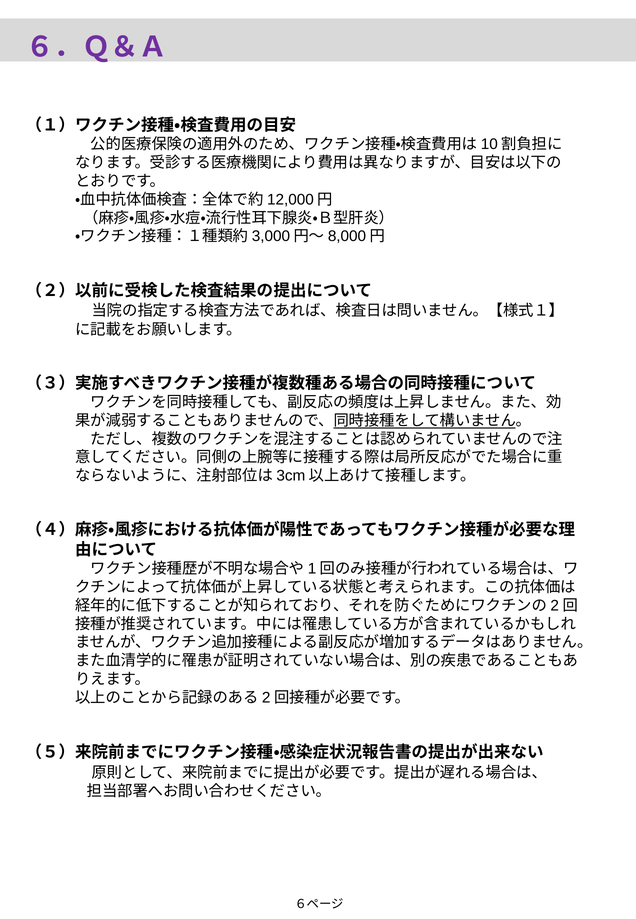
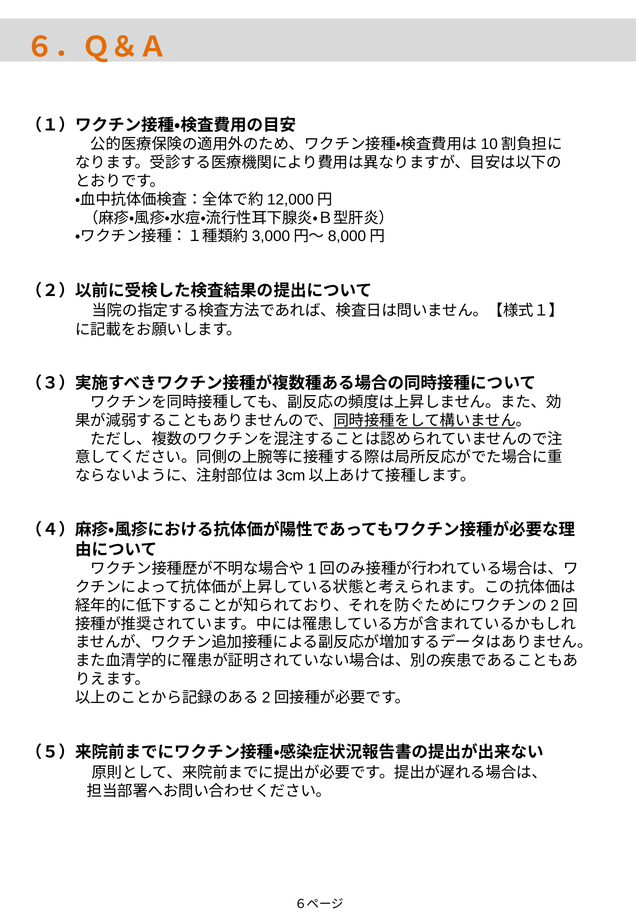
６．Ｑ＆Ａ colour: purple -> orange (96, 47)
